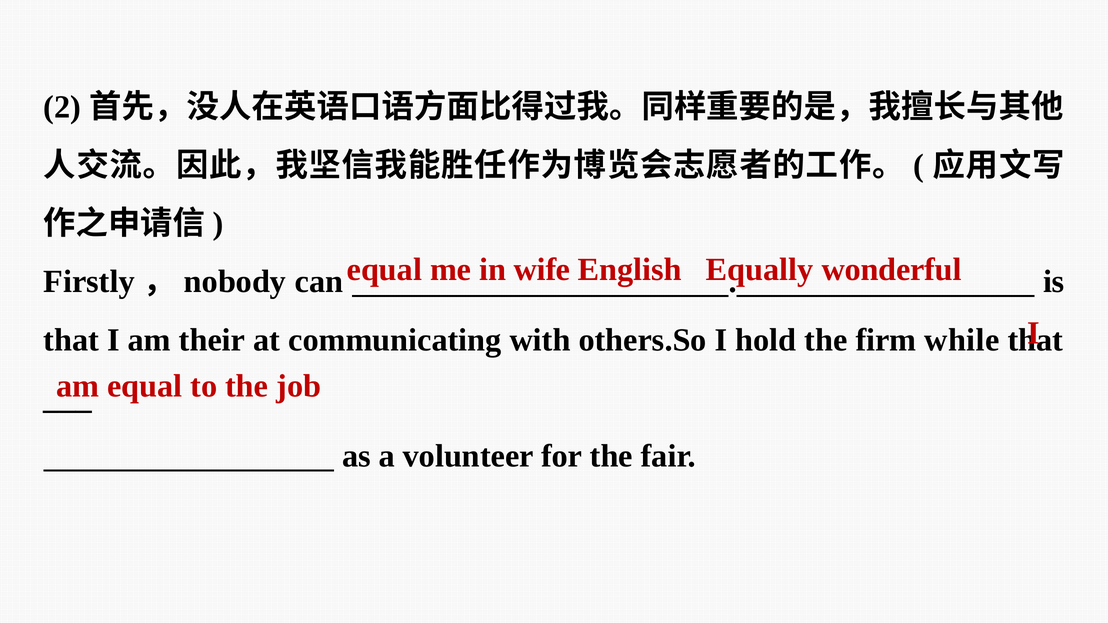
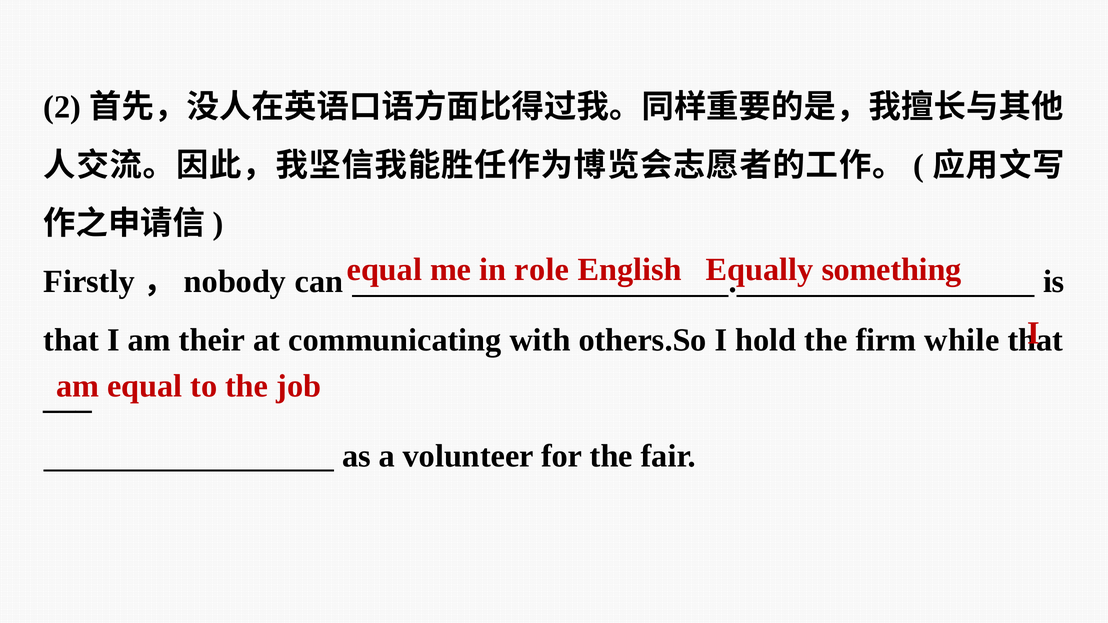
wife: wife -> role (542, 270)
wonderful: wonderful -> something (892, 270)
